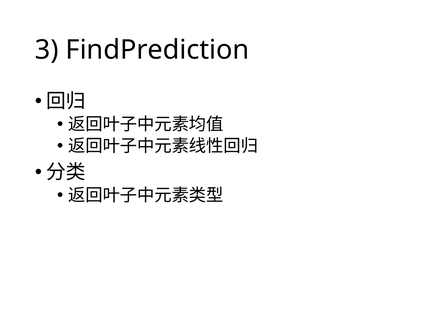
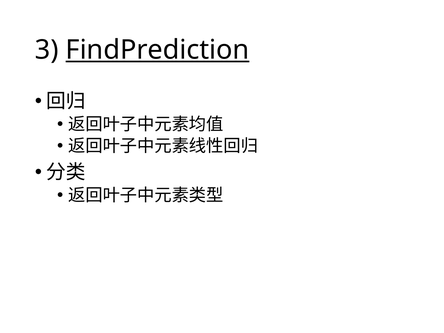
FindPrediction underline: none -> present (157, 50)
